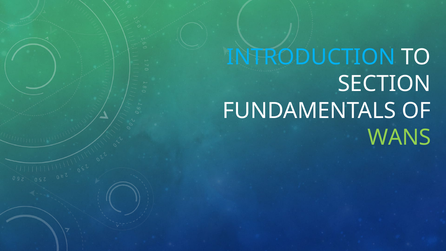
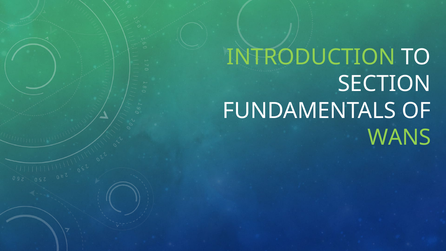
INTRODUCTION colour: light blue -> light green (311, 57)
